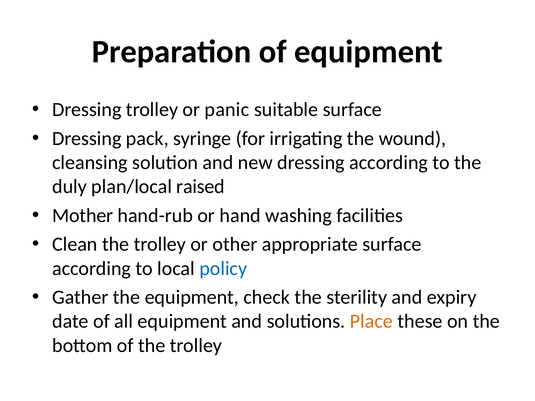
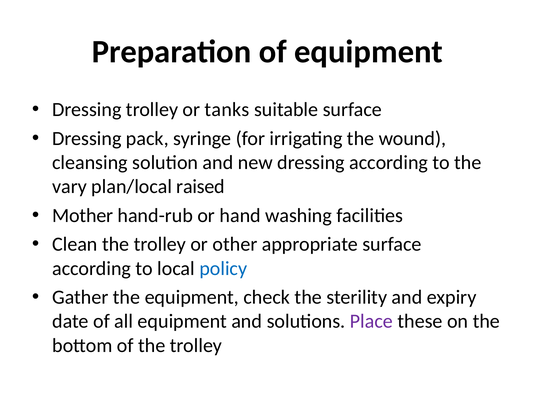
panic: panic -> tanks (227, 110)
duly: duly -> vary (69, 187)
Place colour: orange -> purple (371, 322)
